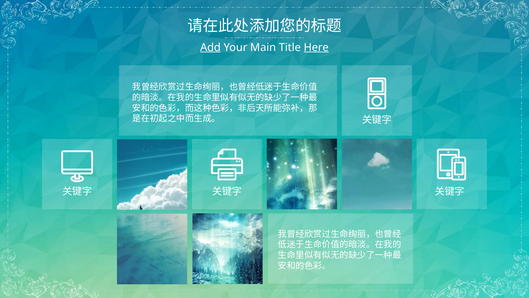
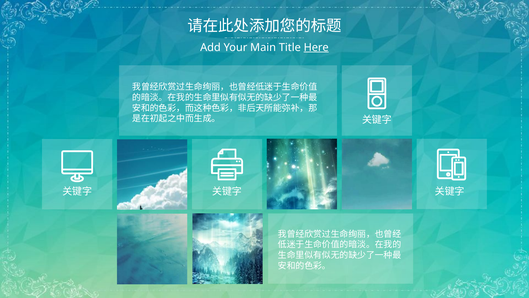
Add underline: present -> none (210, 47)
